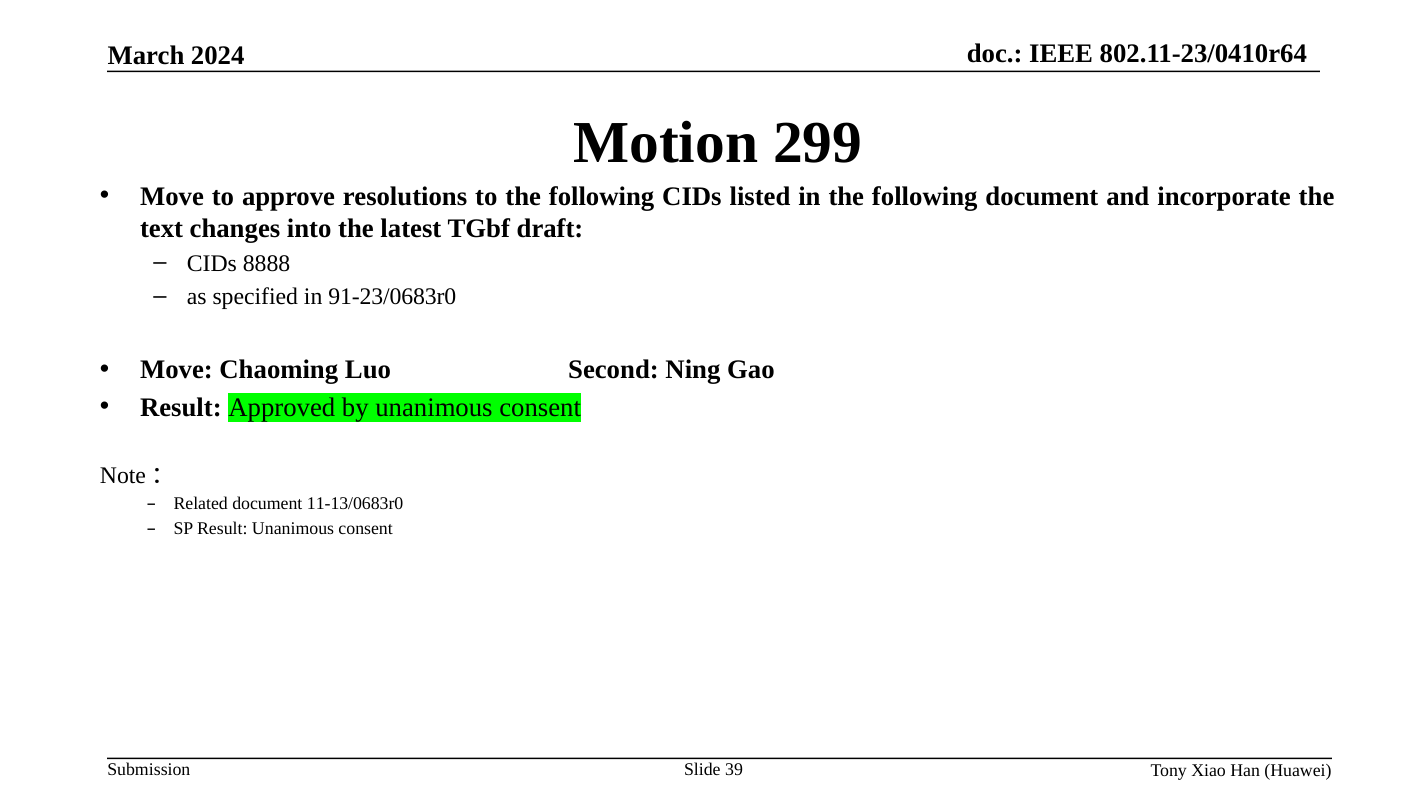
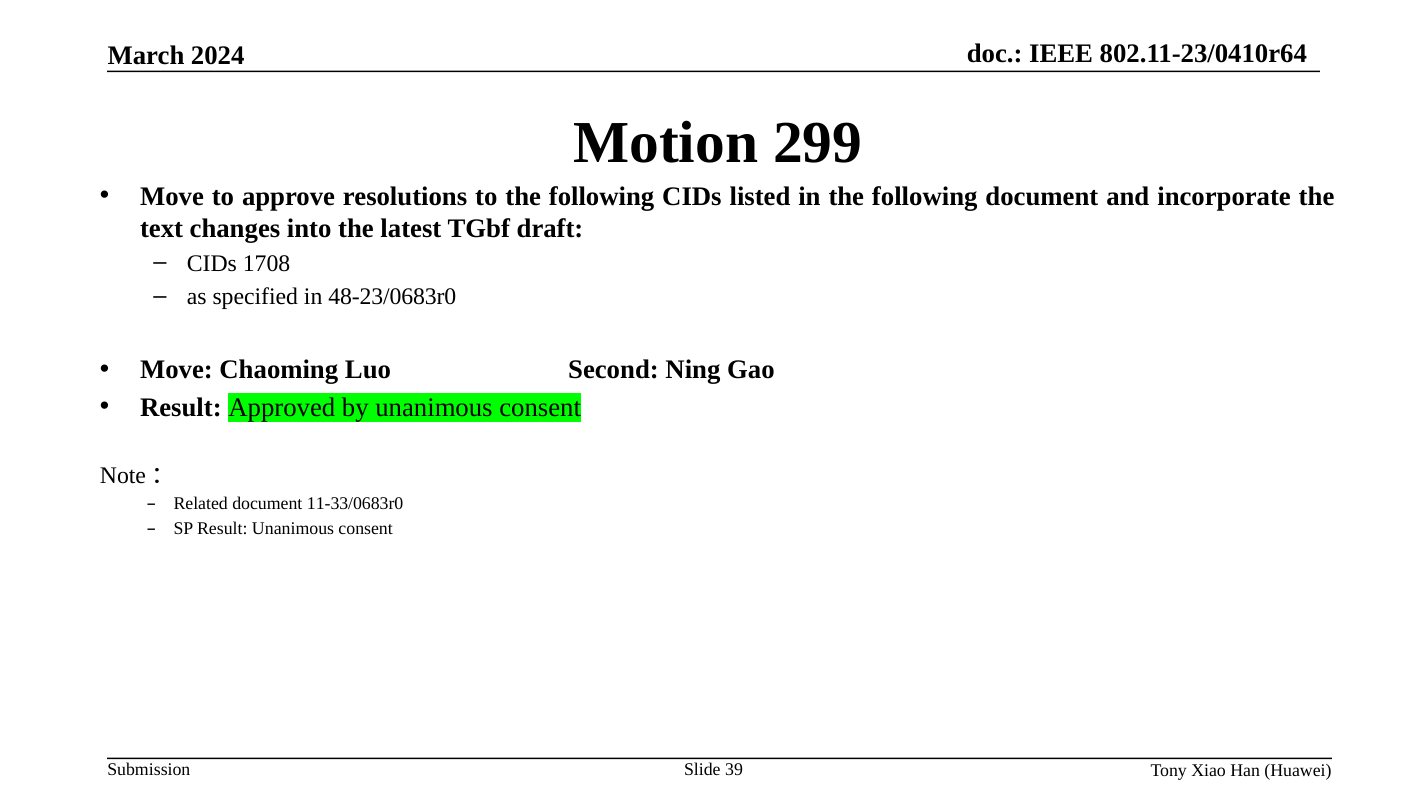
8888: 8888 -> 1708 (267, 263)
91-23/0683r0: 91-23/0683r0 -> 48-23/0683r0 (392, 297)
11-13/0683r0: 11-13/0683r0 -> 11-33/0683r0 (355, 504)
